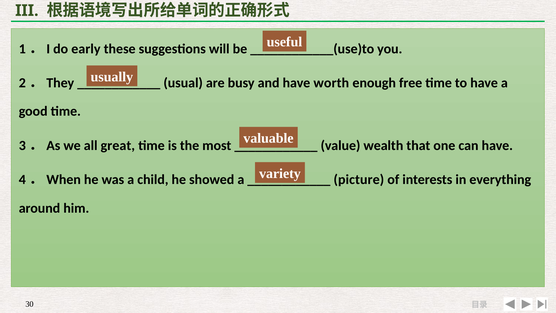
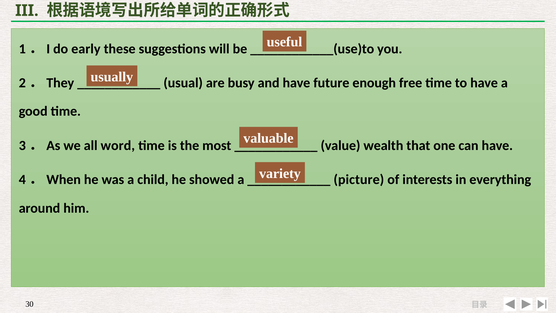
worth: worth -> future (331, 83)
great: great -> word (118, 145)
